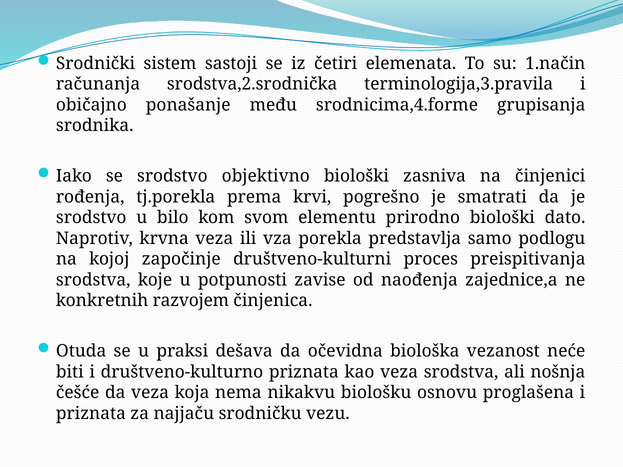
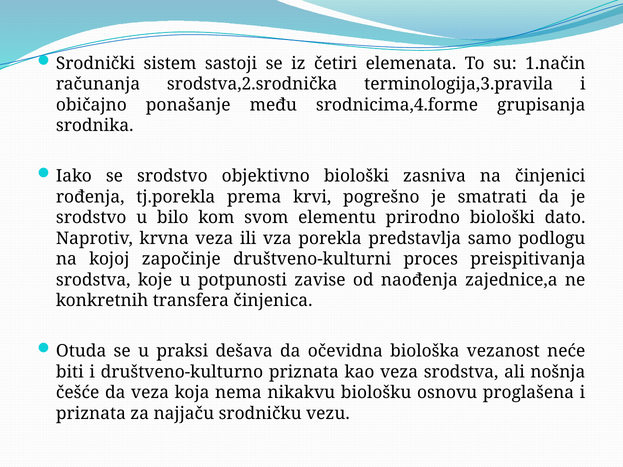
razvojem: razvojem -> transfera (191, 301)
